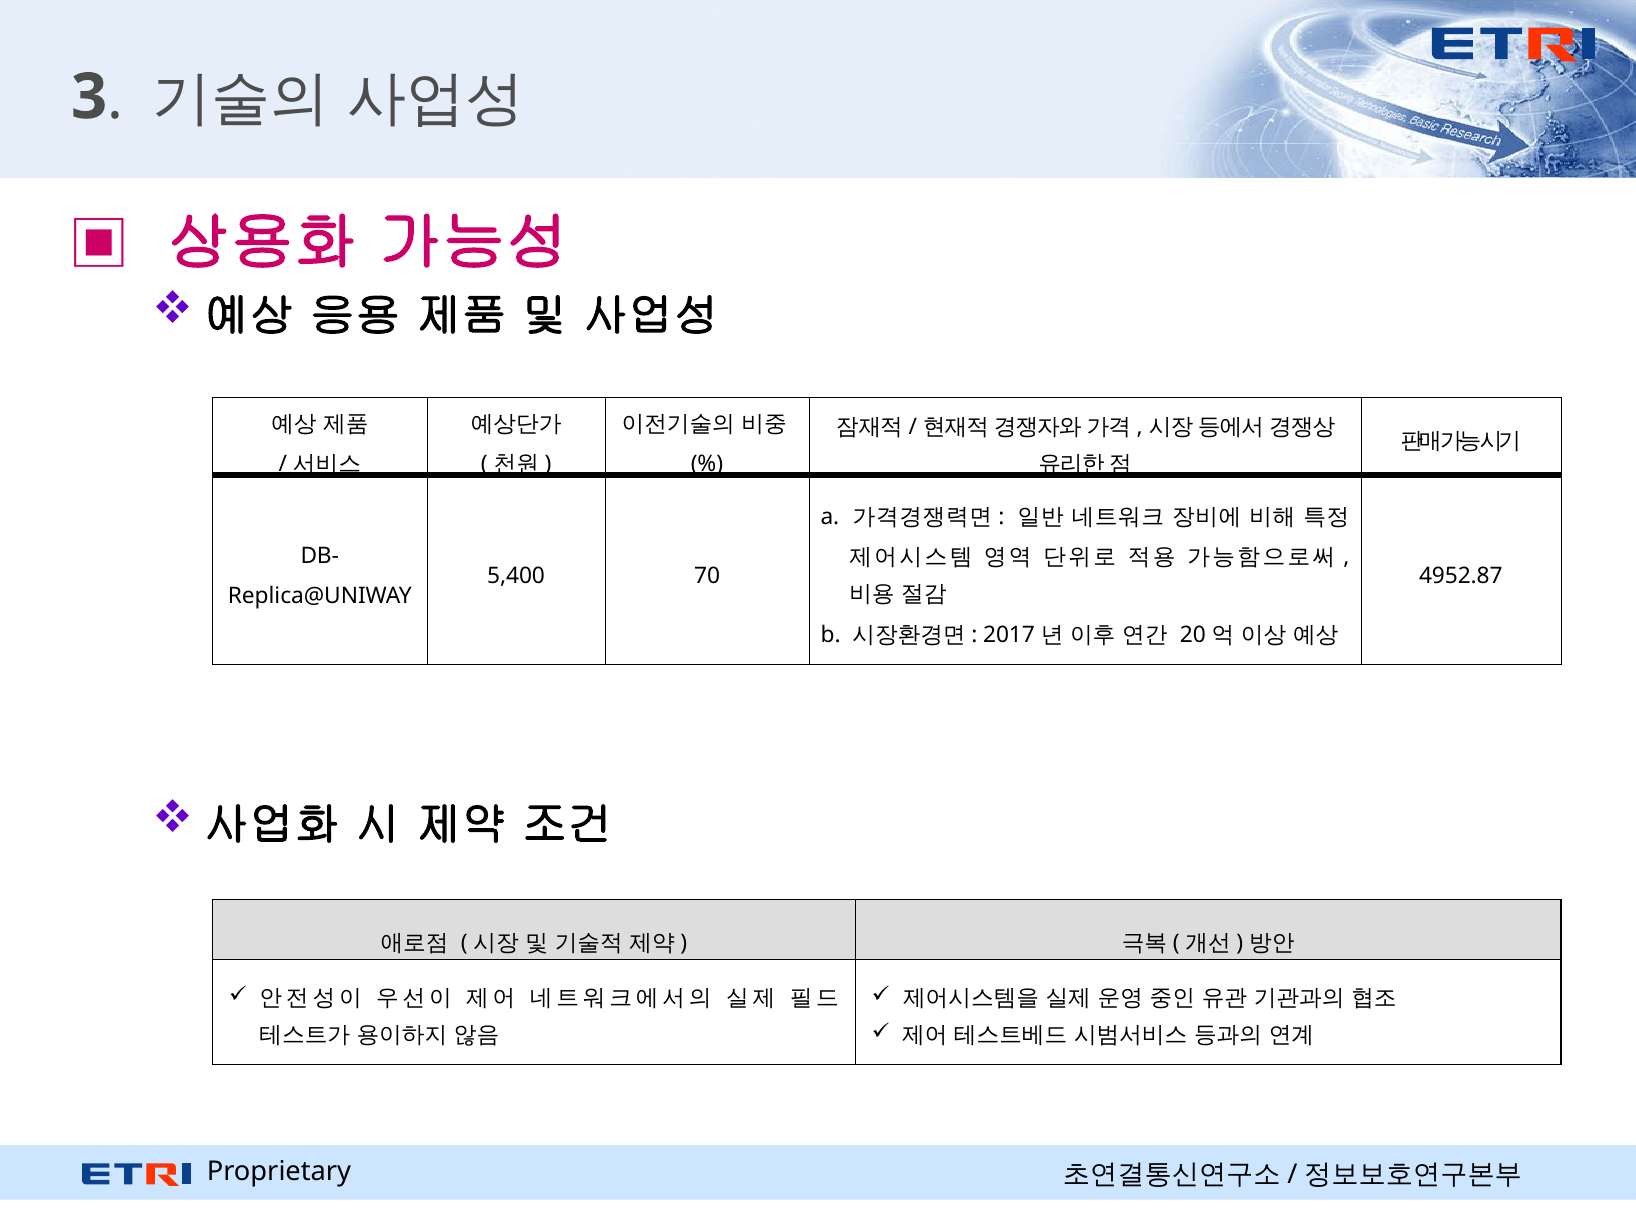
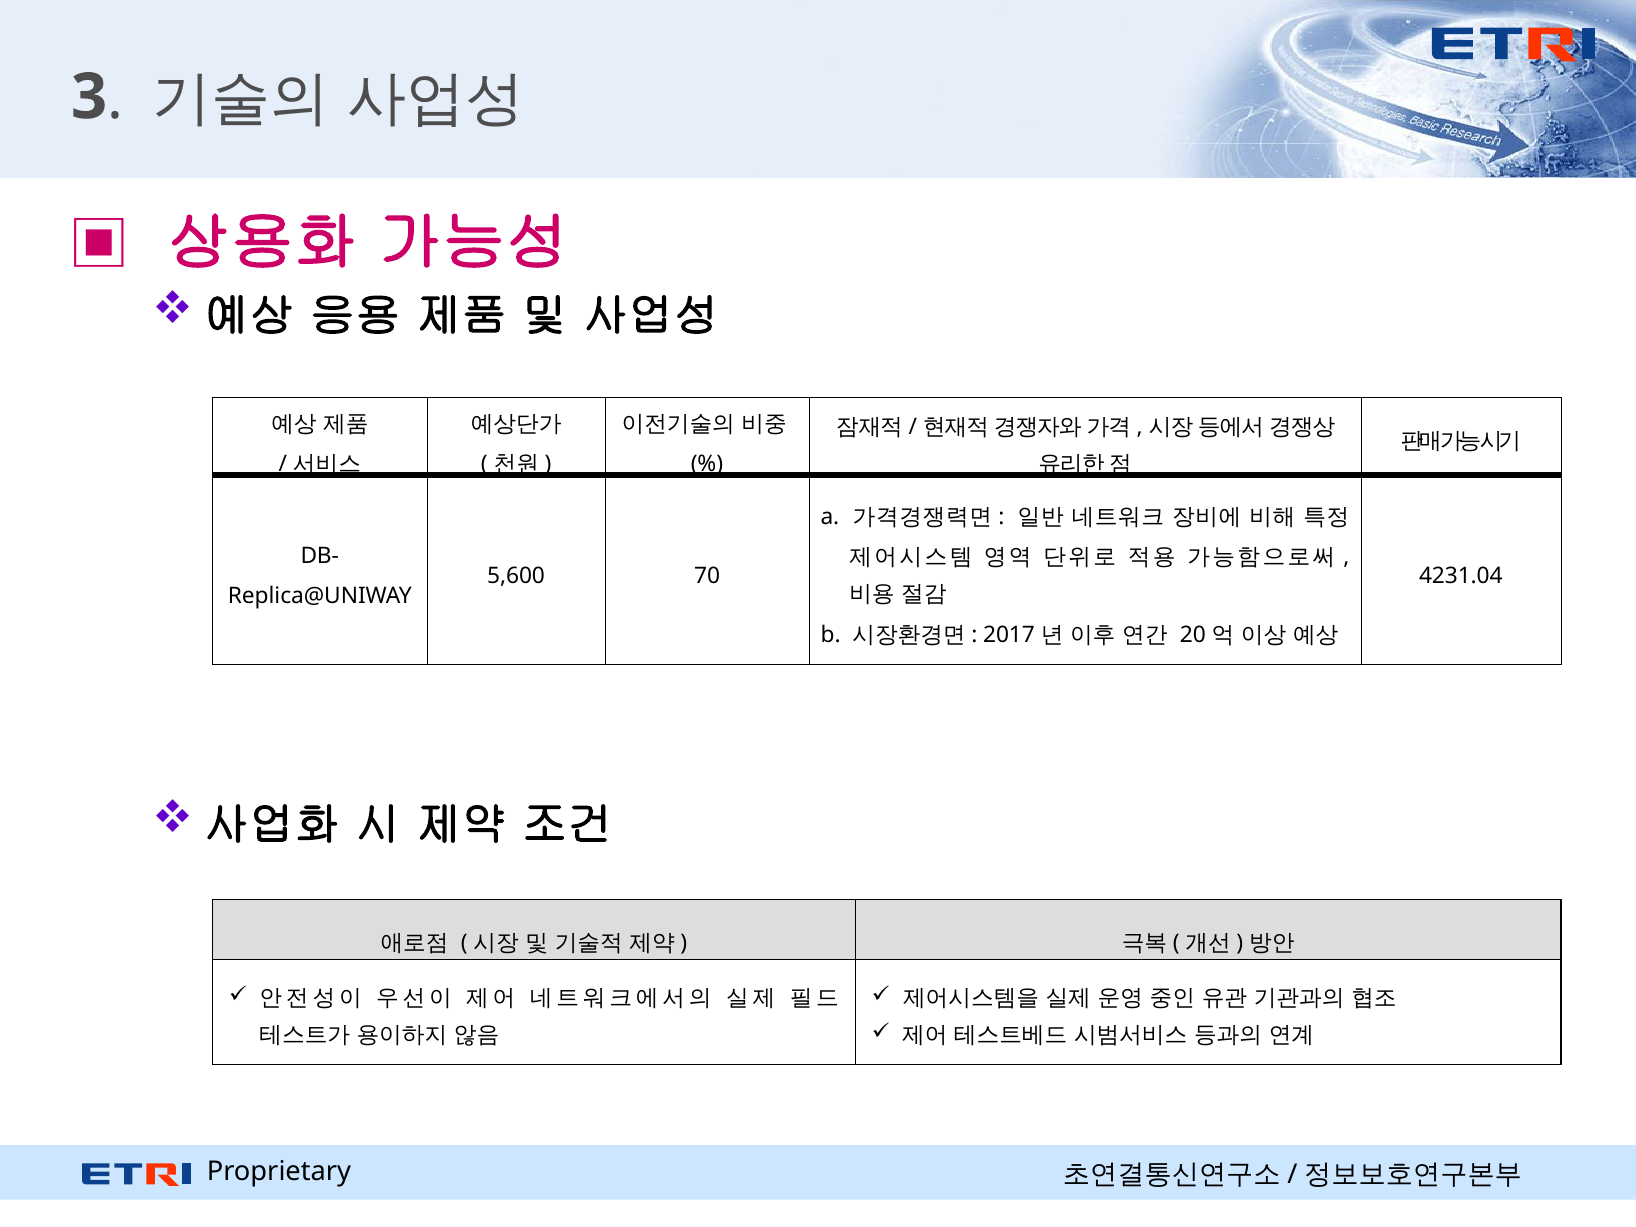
5,400: 5,400 -> 5,600 (516, 576)
4952.87: 4952.87 -> 4231.04 (1461, 576)
